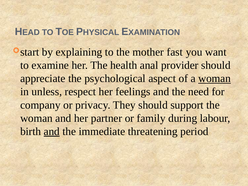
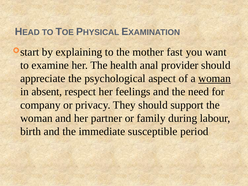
unless: unless -> absent (47, 92)
and underline: present -> none (52, 131)
threatening: threatening -> susceptible (153, 131)
